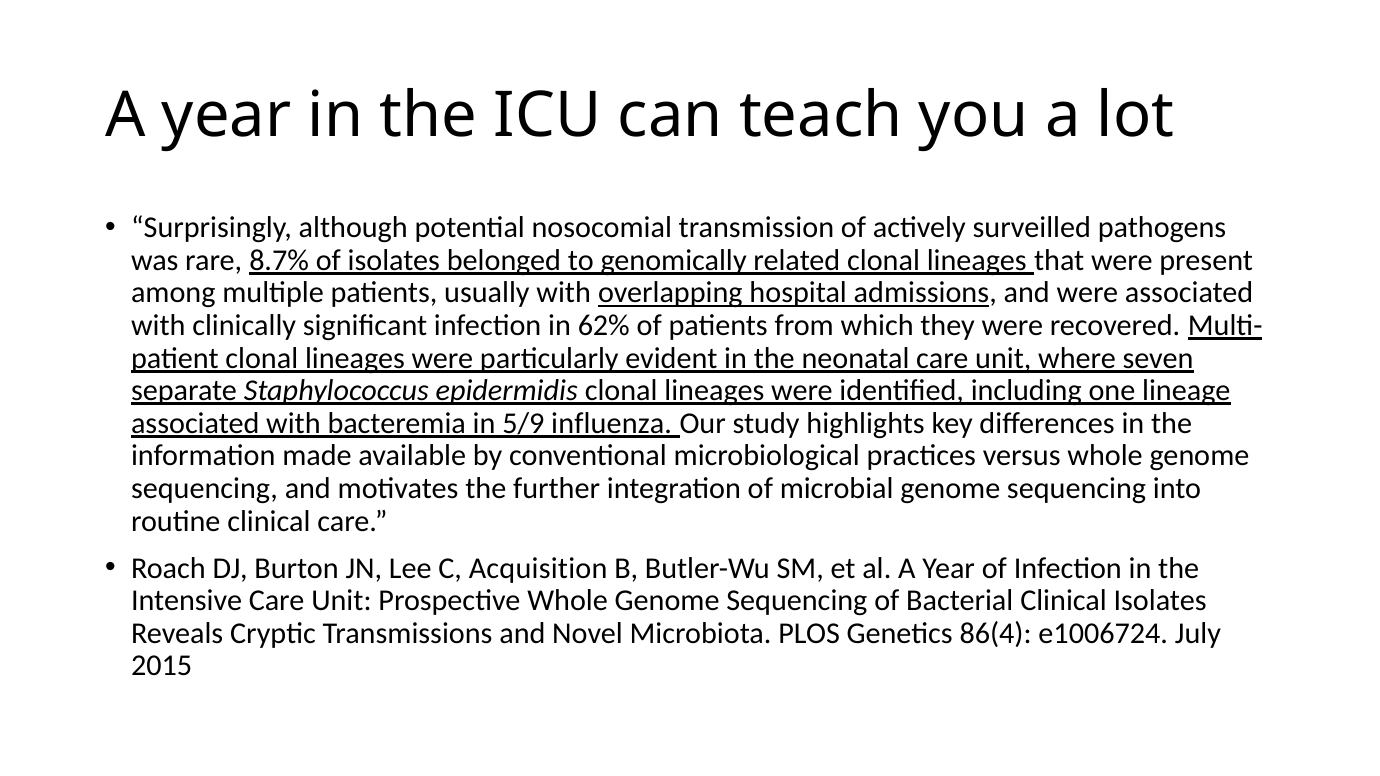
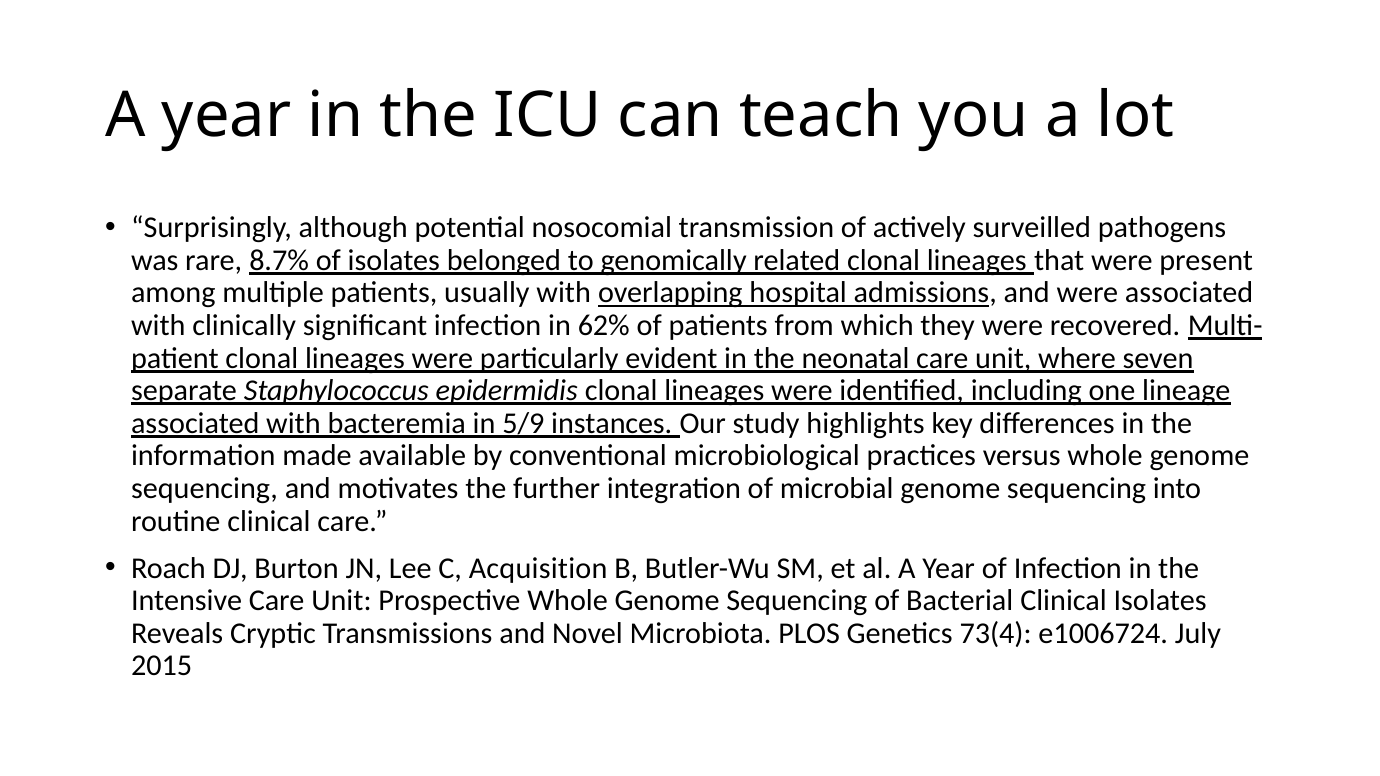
influenza: influenza -> instances (612, 424)
86(4: 86(4 -> 73(4 (996, 633)
